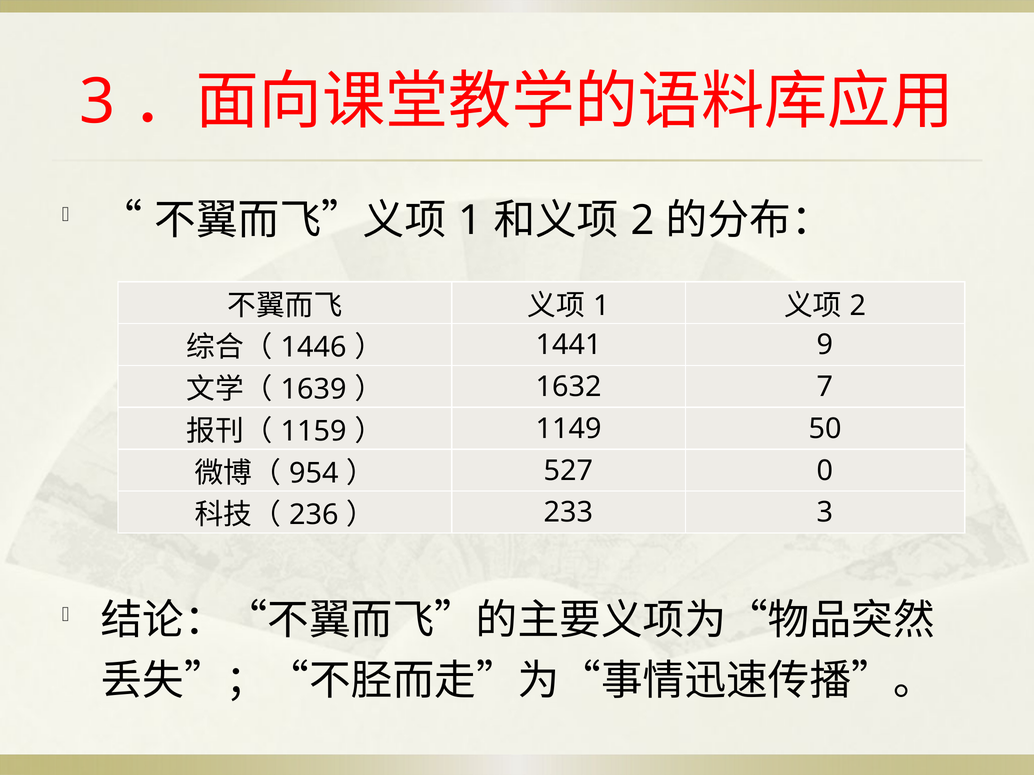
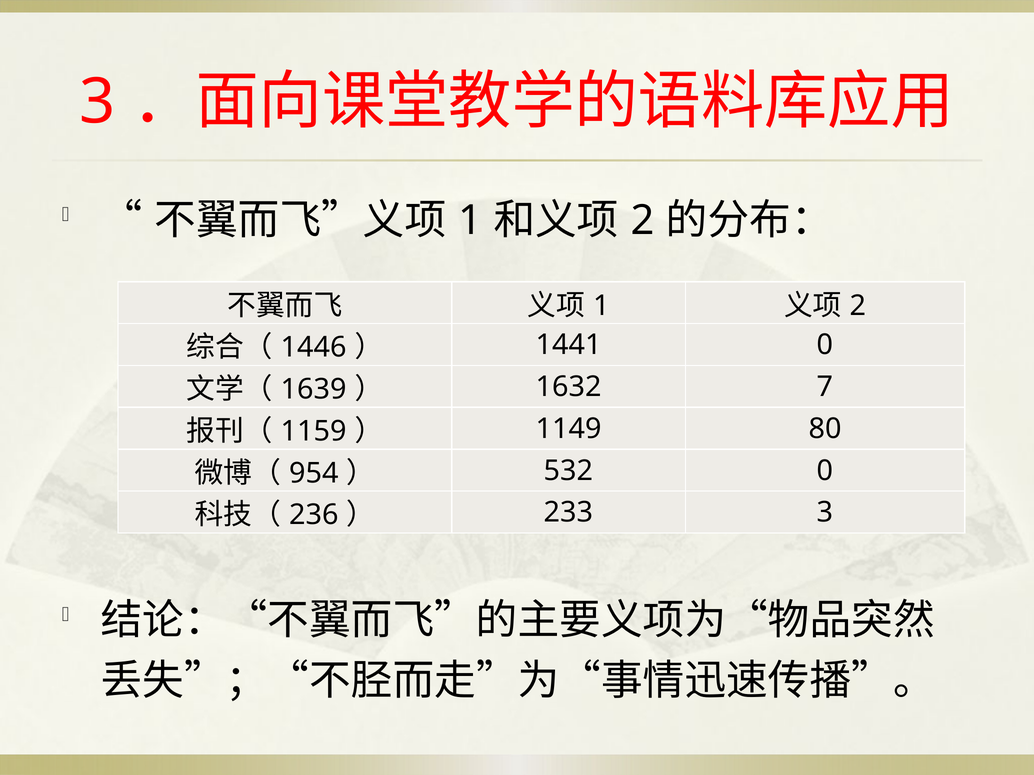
1441 9: 9 -> 0 (825, 345)
50: 50 -> 80 (825, 429)
527: 527 -> 532 (569, 471)
